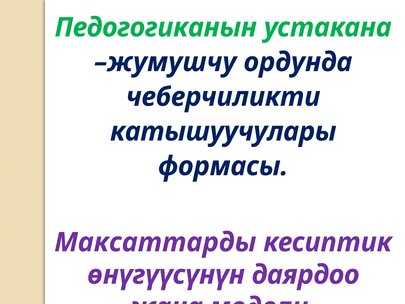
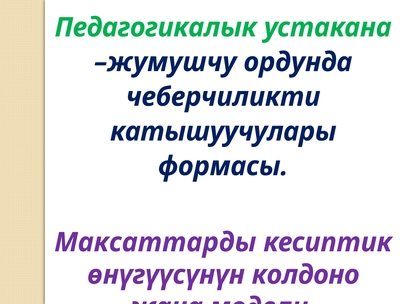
Педогогиканын: Педогогиканын -> Педагогикалык (156, 27)
даярдоо: даярдоо -> колдоно (306, 275)
